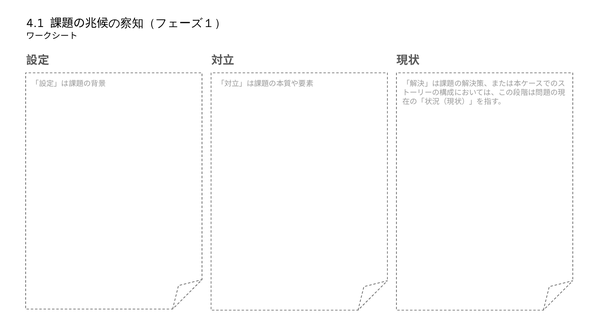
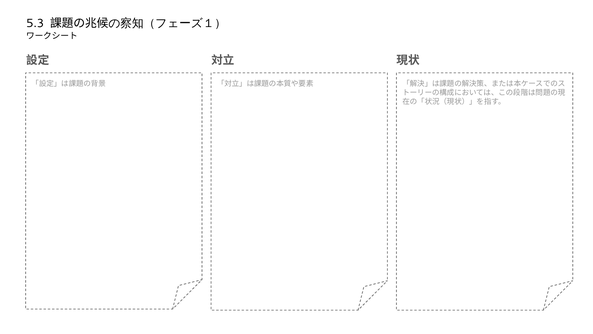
4.1: 4.1 -> 5.3 (35, 23)
